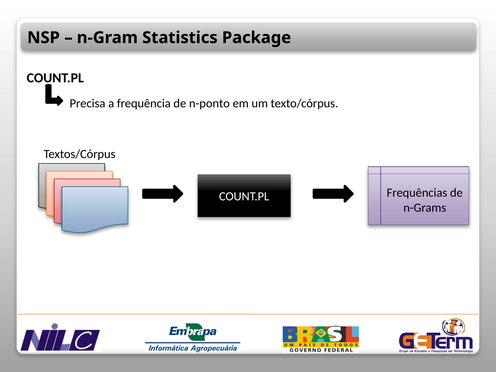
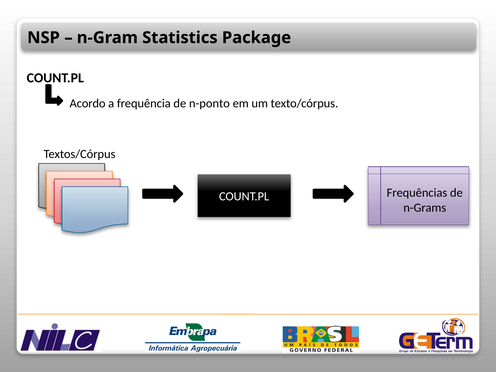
Precisa: Precisa -> Acordo (88, 103)
